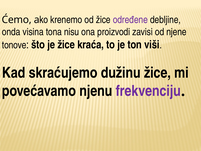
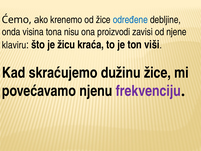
određene colour: purple -> blue (130, 20)
tonove: tonove -> klaviru (14, 45)
je žice: žice -> žicu (66, 45)
